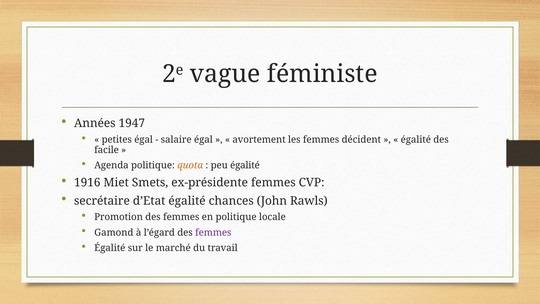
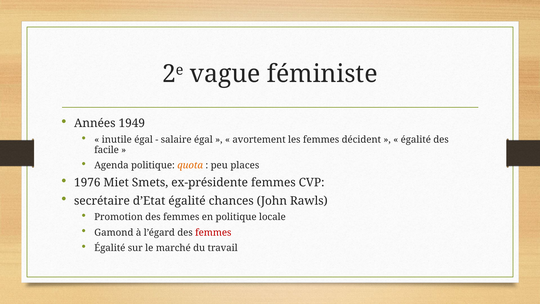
1947: 1947 -> 1949 (132, 123)
petites: petites -> inutile (117, 139)
peu égalité: égalité -> places (245, 165)
1916: 1916 -> 1976 (87, 182)
femmes colour: purple -> red (213, 232)
